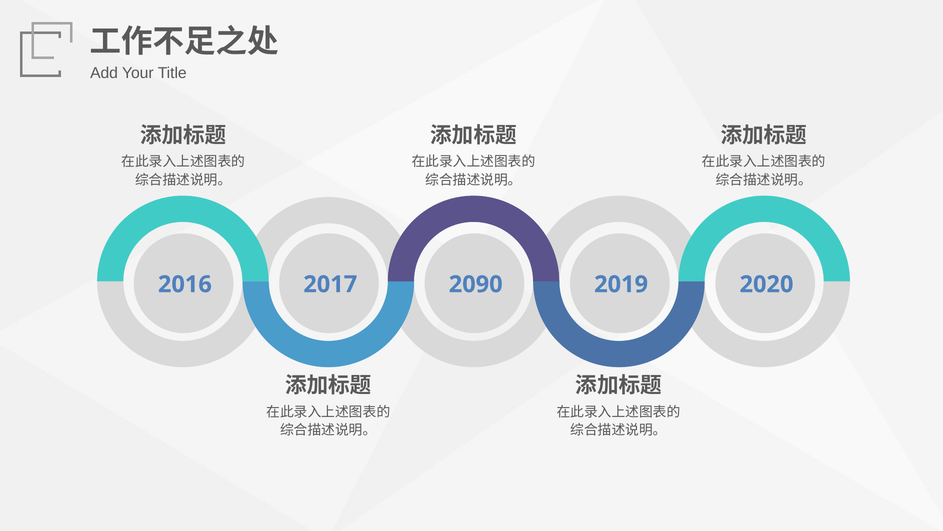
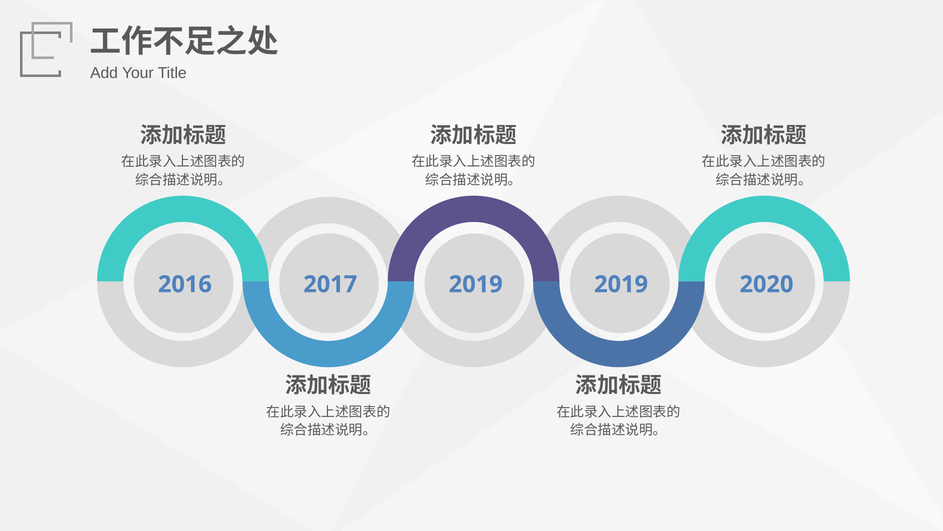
2090: 2090 -> 2019 (476, 284)
